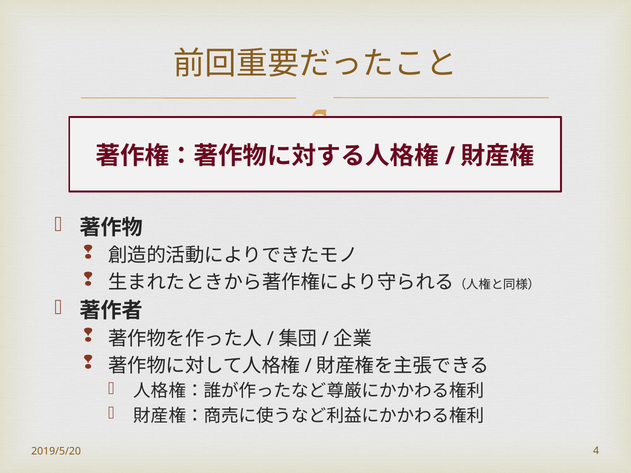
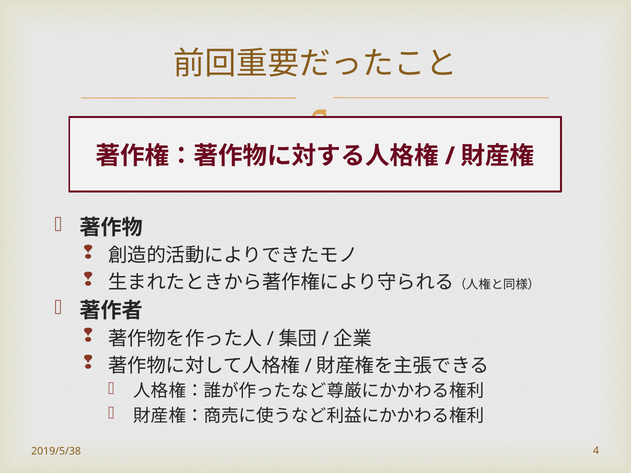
2019/5/20: 2019/5/20 -> 2019/5/38 (56, 452)
